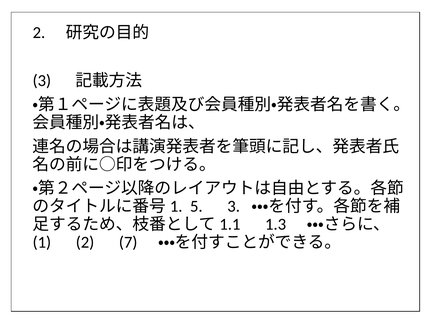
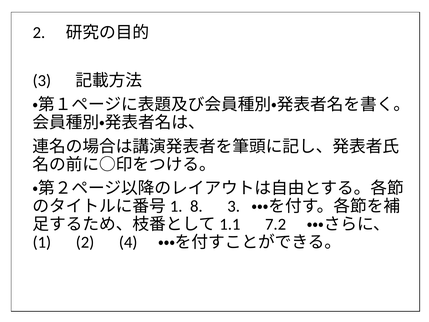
5: 5 -> 8 (196, 206)
1.3: 1.3 -> 7.2 (276, 224)
7: 7 -> 4 (128, 242)
